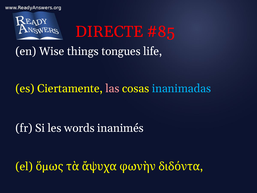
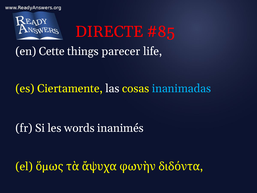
Wise: Wise -> Cette (52, 51)
tongues: tongues -> parecer (121, 51)
las colour: pink -> white (112, 88)
